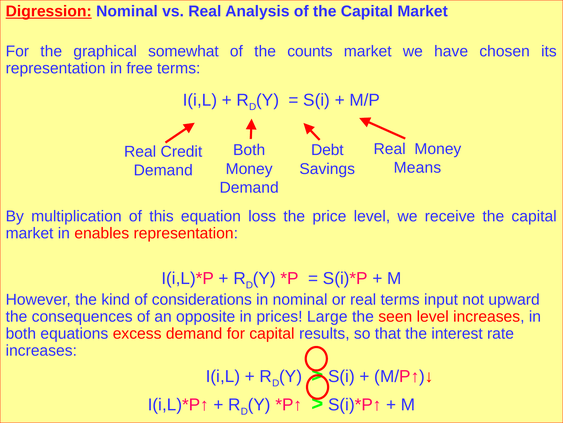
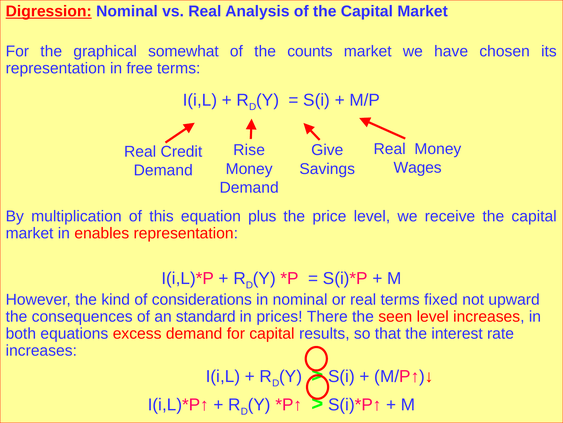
Both: Both -> Rise (249, 150)
Debt: Debt -> Give (327, 150)
Means: Means -> Wages (418, 167)
loss: loss -> plus (262, 216)
input: input -> fixed (441, 299)
opposite: opposite -> standard (206, 316)
Large: Large -> There (327, 316)
